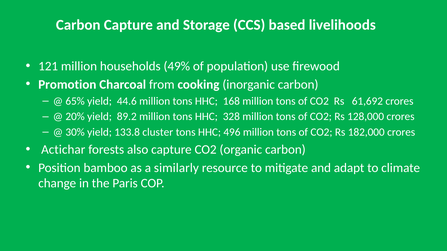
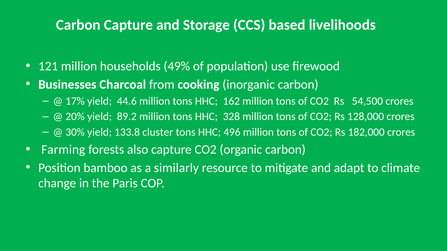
Promotion: Promotion -> Businesses (67, 85)
65%: 65% -> 17% (75, 101)
168: 168 -> 162 (231, 101)
61,692: 61,692 -> 54,500 (367, 101)
Actichar: Actichar -> Farming (63, 150)
